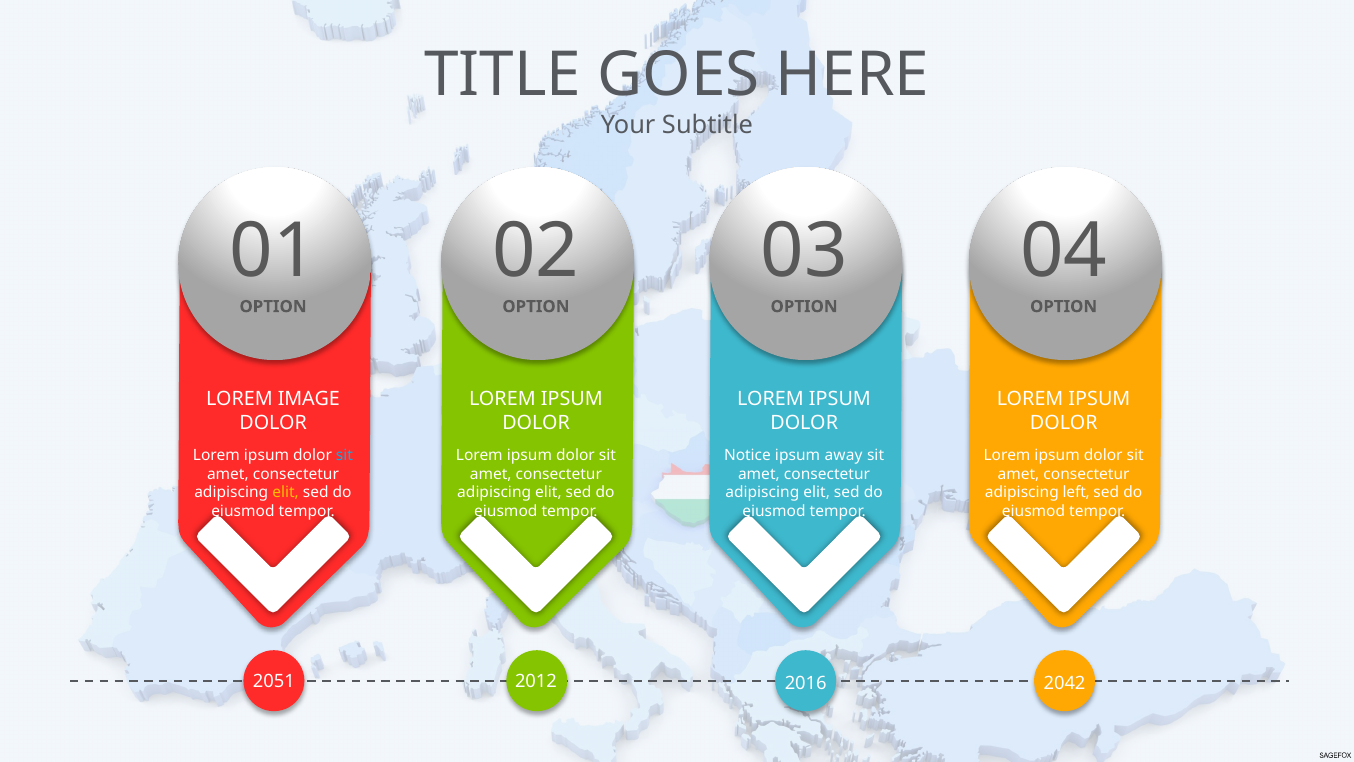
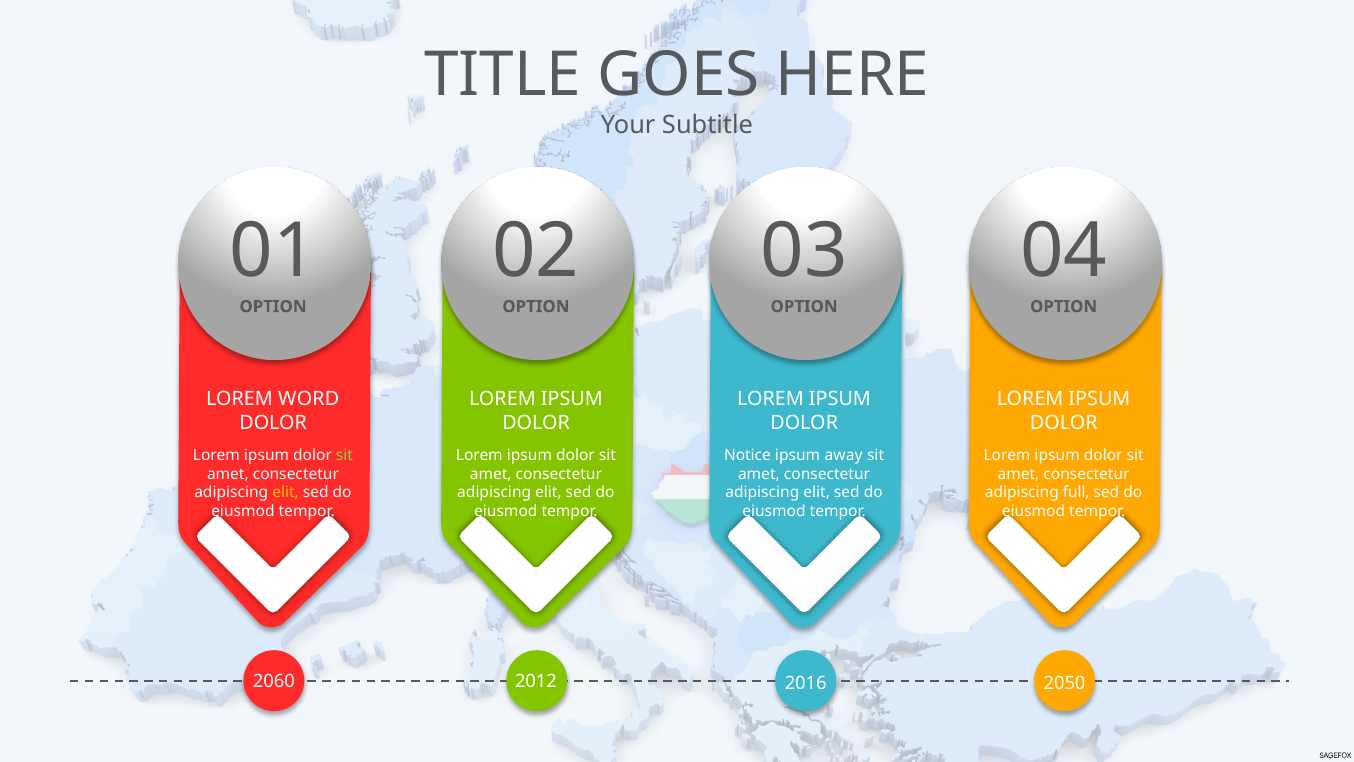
IMAGE: IMAGE -> WORD (309, 399)
sit colour: light blue -> light green (345, 455)
left: left -> full (1076, 492)
2051: 2051 -> 2060 (274, 681)
2042: 2042 -> 2050 (1065, 683)
